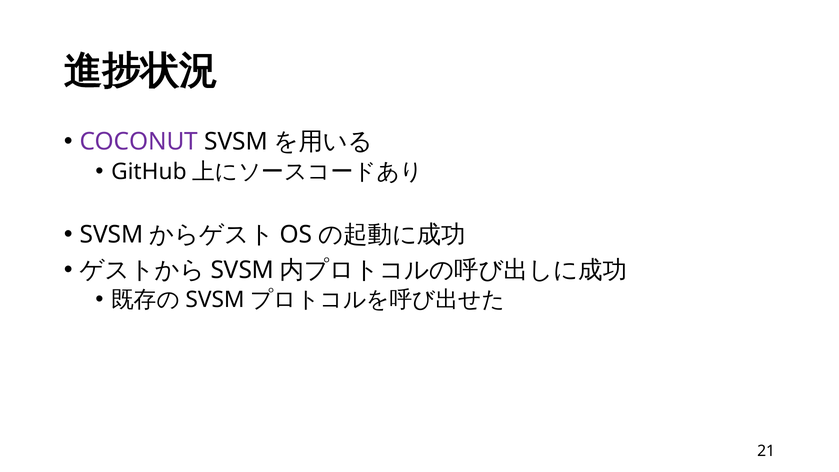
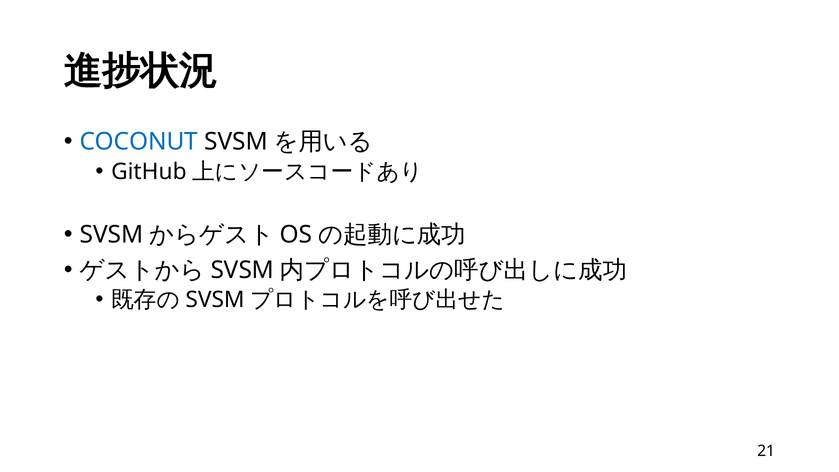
COCONUT colour: purple -> blue (139, 142)
